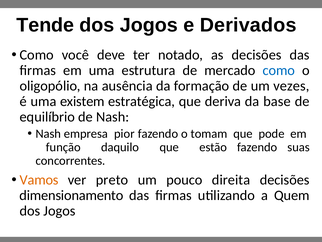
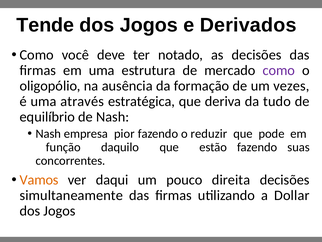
como colour: blue -> purple (279, 70)
existem: existem -> através (82, 101)
base: base -> tudo (277, 101)
tomam: tomam -> reduzir (209, 133)
preto: preto -> daqui (112, 179)
dimensionamento: dimensionamento -> simultaneamente (71, 195)
Quem: Quem -> Dollar (292, 195)
